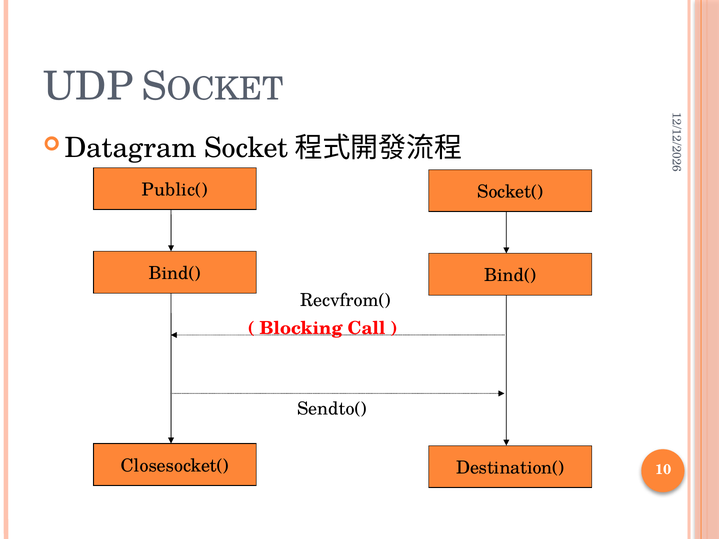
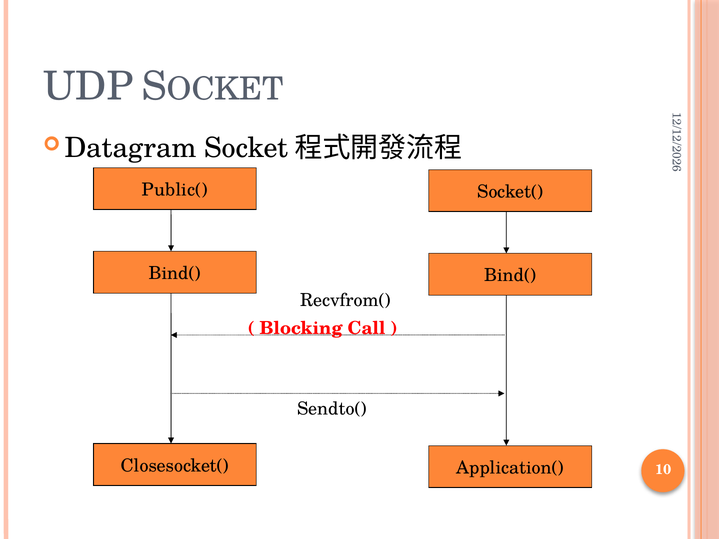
Destination(: Destination( -> Application( (510, 468)
